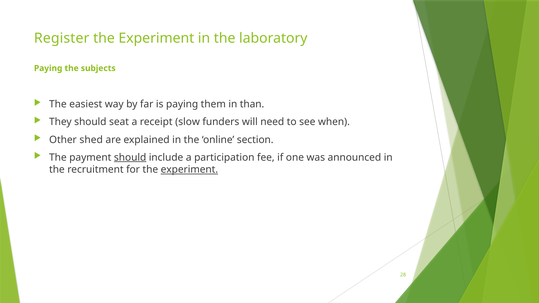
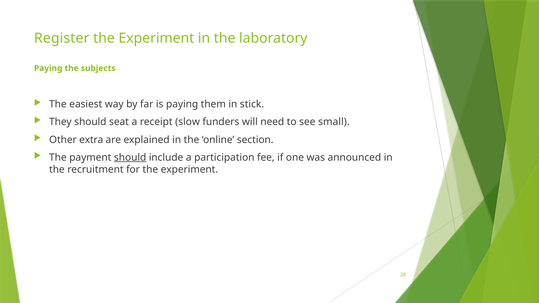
than: than -> stick (252, 104)
when: when -> small (334, 122)
shed: shed -> extra (91, 140)
experiment underline: present -> none (189, 170)
